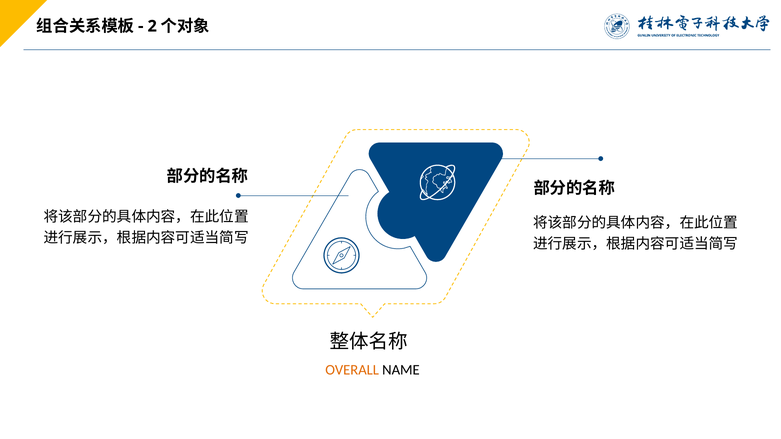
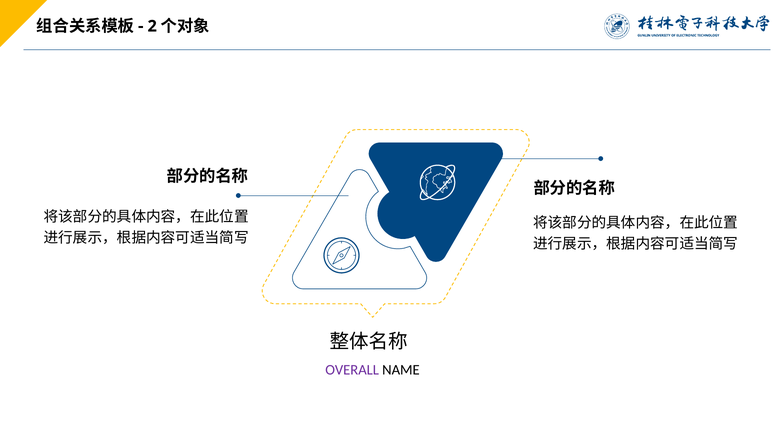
OVERALL colour: orange -> purple (352, 370)
